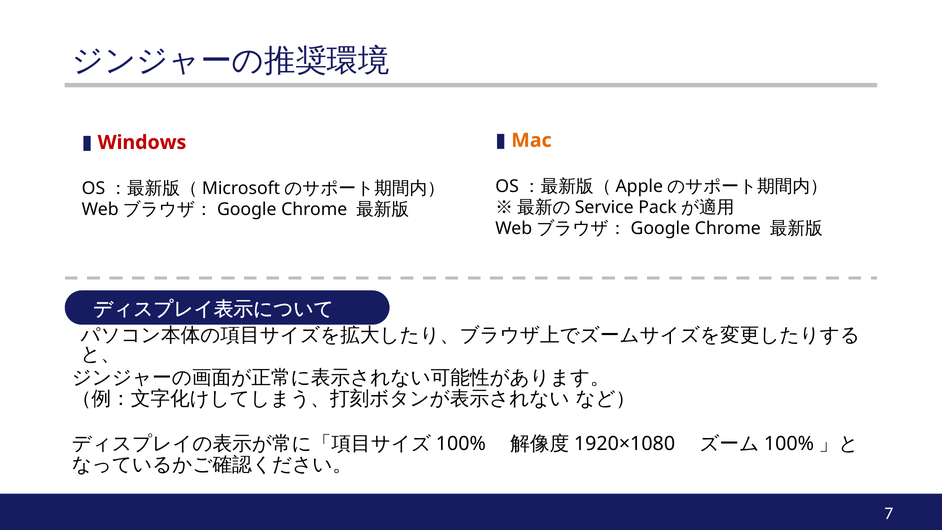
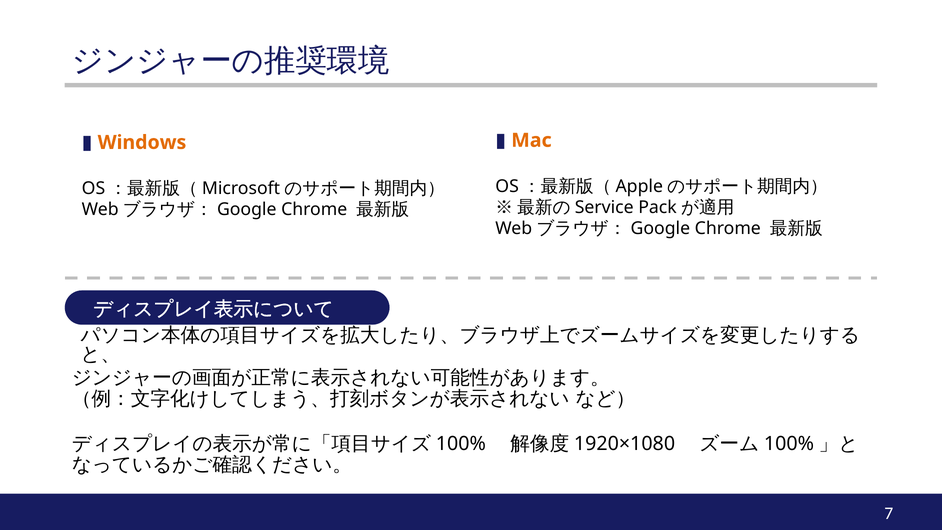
Windows colour: red -> orange (142, 142)
